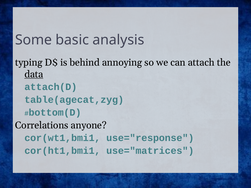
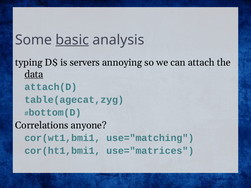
basic underline: none -> present (72, 40)
behind: behind -> servers (85, 63)
use="response: use="response -> use="matching (150, 138)
